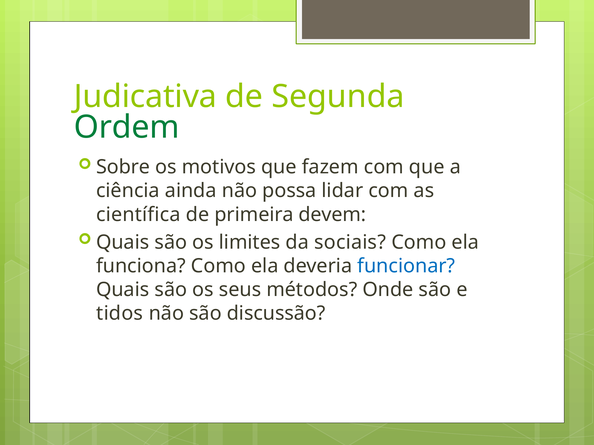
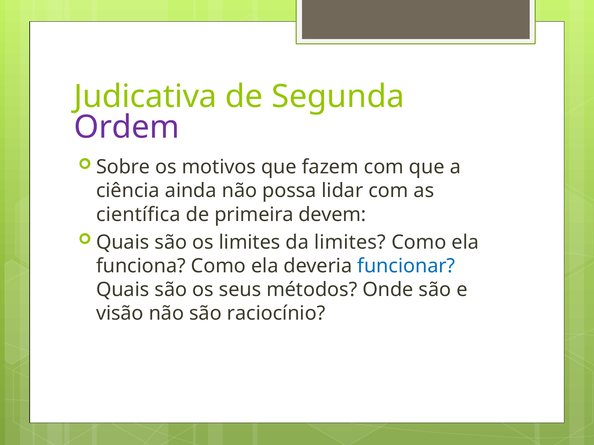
Ordem colour: green -> purple (127, 127)
da sociais: sociais -> limites (350, 242)
tidos: tidos -> visão (120, 314)
discussão: discussão -> raciocínio (276, 314)
